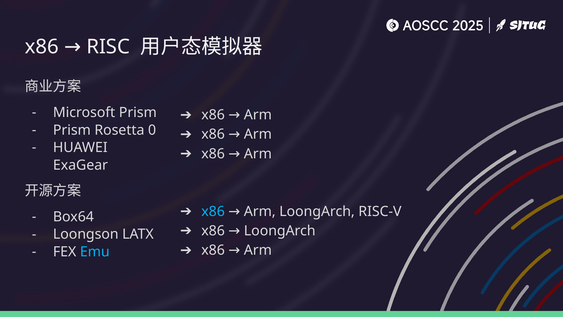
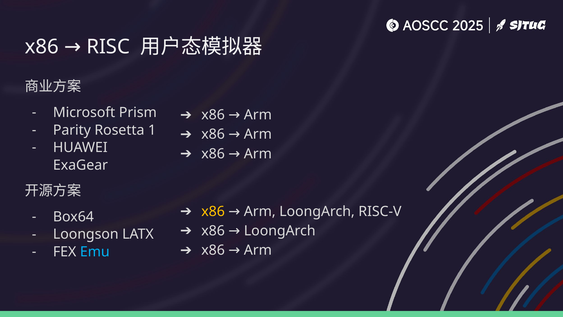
Prism: Prism -> Parity (72, 130)
0: 0 -> 1 (152, 130)
x86 colour: light blue -> yellow (213, 211)
